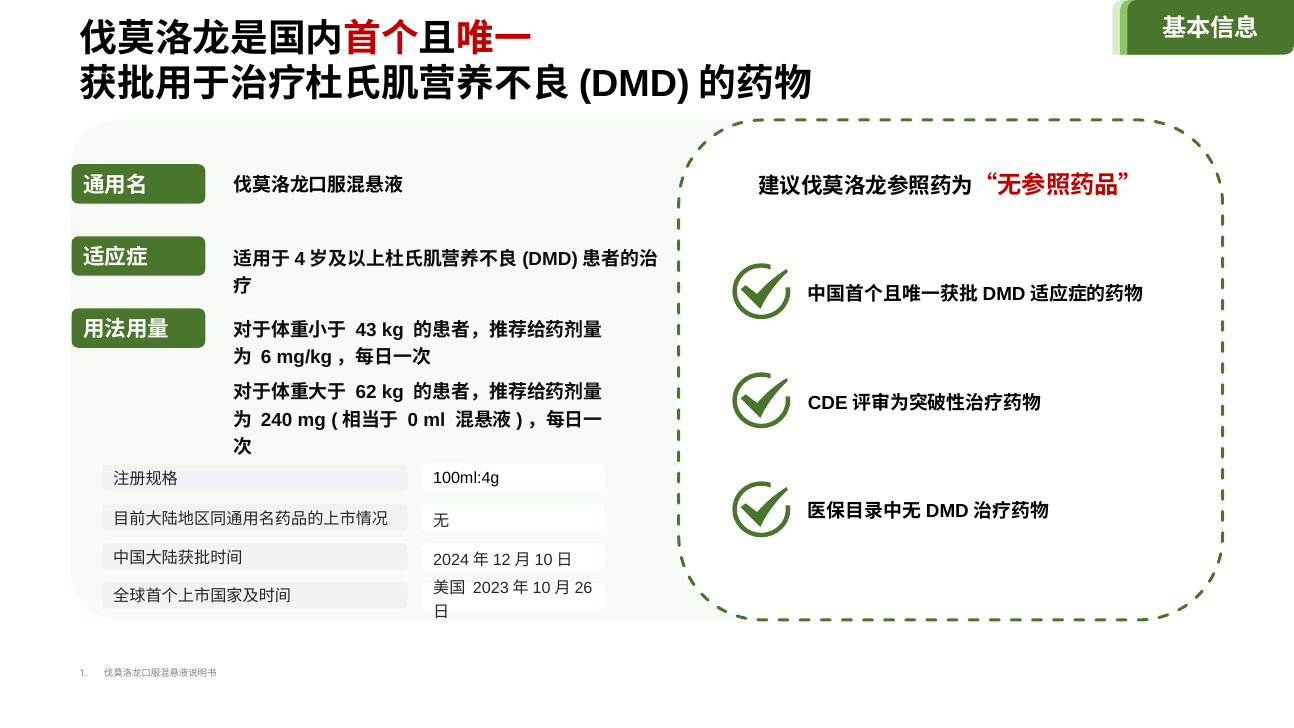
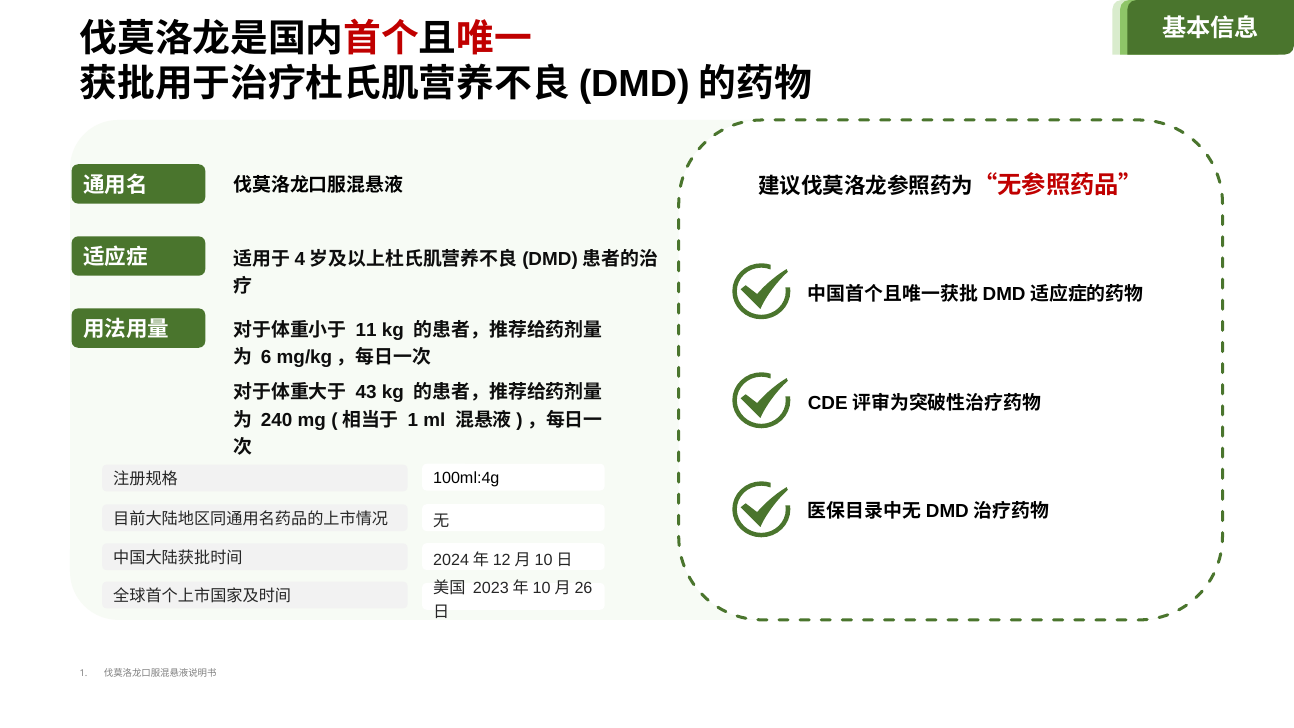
43: 43 -> 11 (366, 330)
62: 62 -> 43 (366, 393)
0: 0 -> 1 (413, 420)
